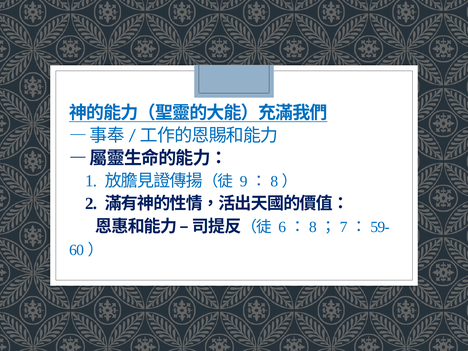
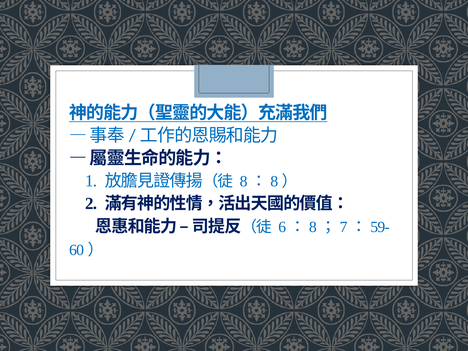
9: 9 -> 8 (244, 182)
